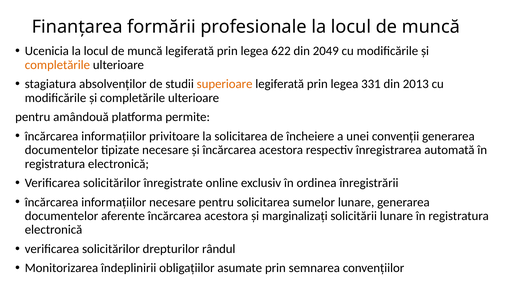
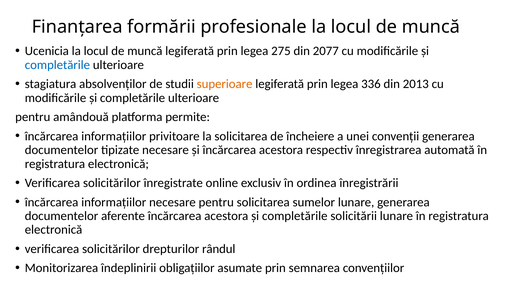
622: 622 -> 275 (281, 51)
2049: 2049 -> 2077 (326, 51)
completările colour: orange -> blue (57, 65)
331: 331 -> 336 (371, 84)
acestora și marginalizați: marginalizați -> completările (295, 216)
